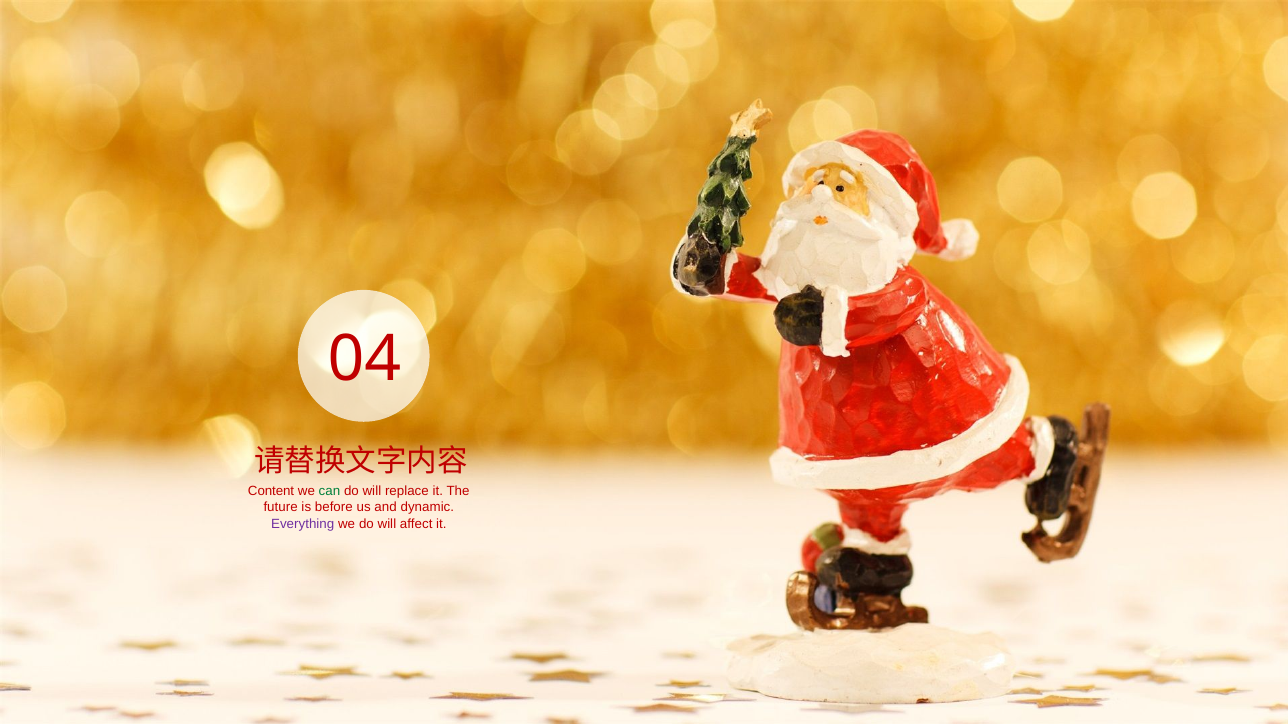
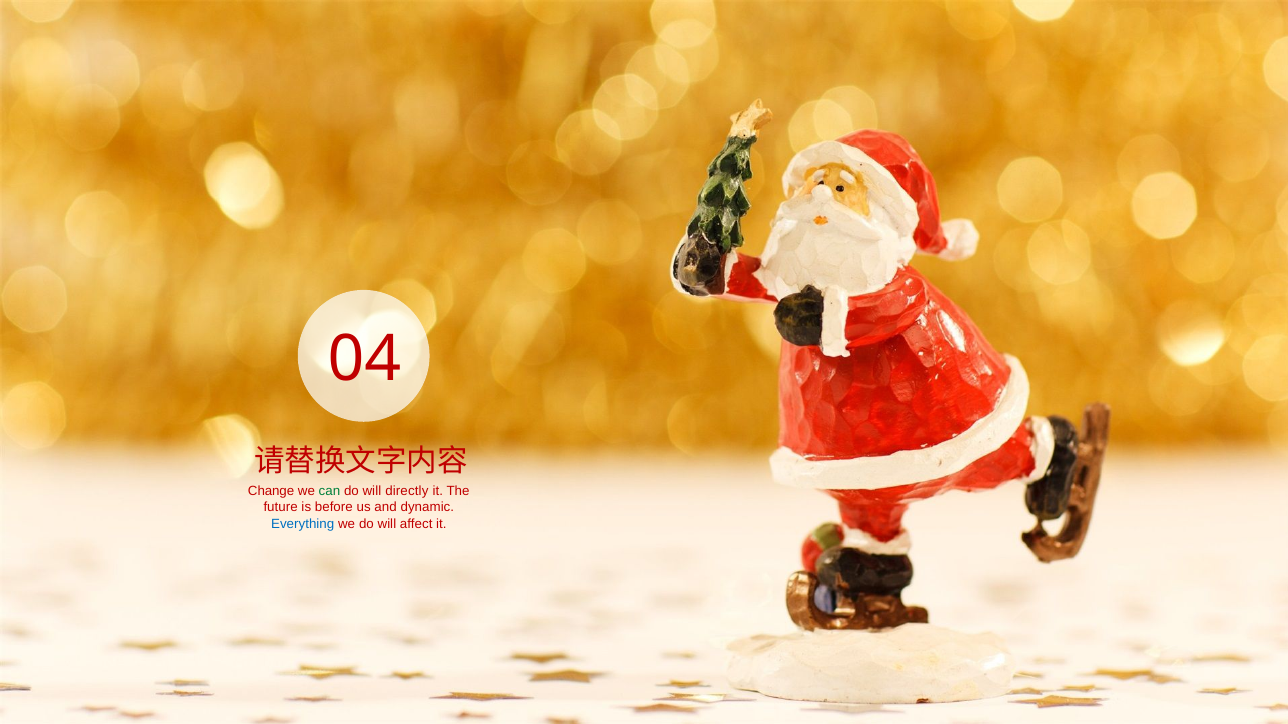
Content: Content -> Change (271, 492)
replace: replace -> directly (407, 492)
Everything colour: purple -> blue (303, 524)
